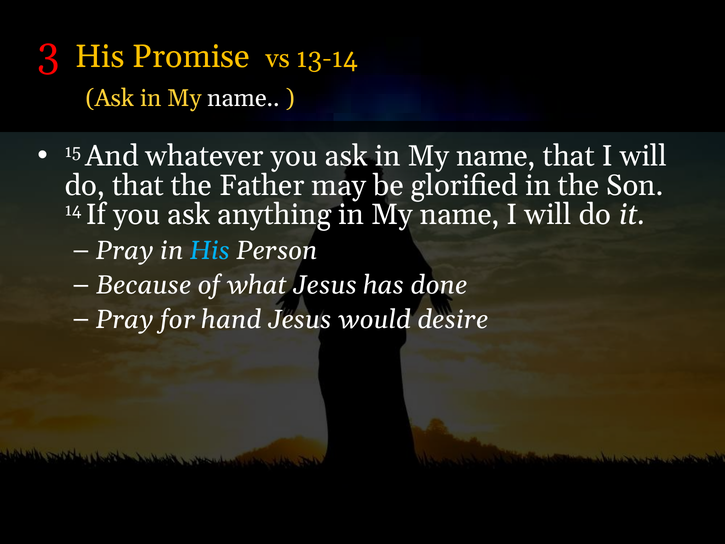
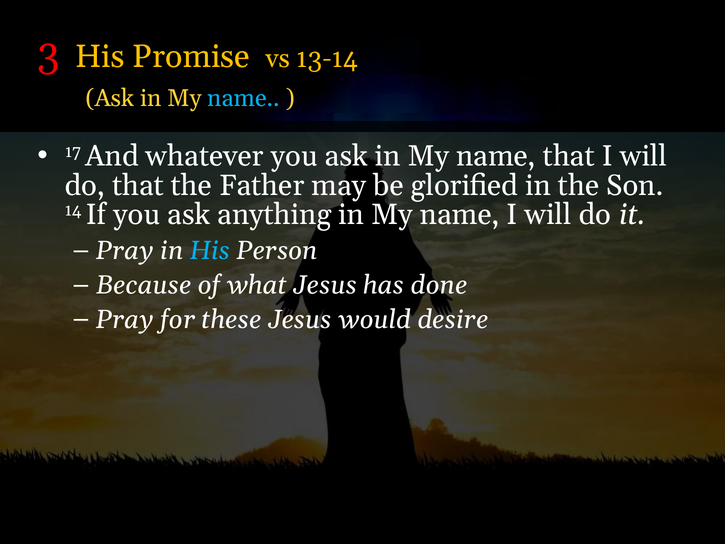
name colour: white -> light blue (244, 98)
15: 15 -> 17 (73, 152)
hand: hand -> these (232, 320)
